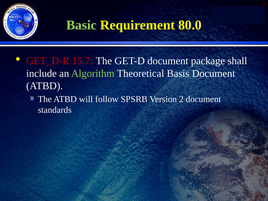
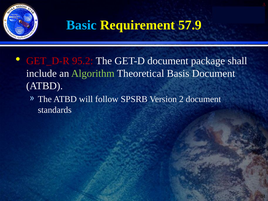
Basic colour: light green -> light blue (81, 25)
80.0: 80.0 -> 57.9 (190, 25)
15.7: 15.7 -> 95.2 (83, 61)
